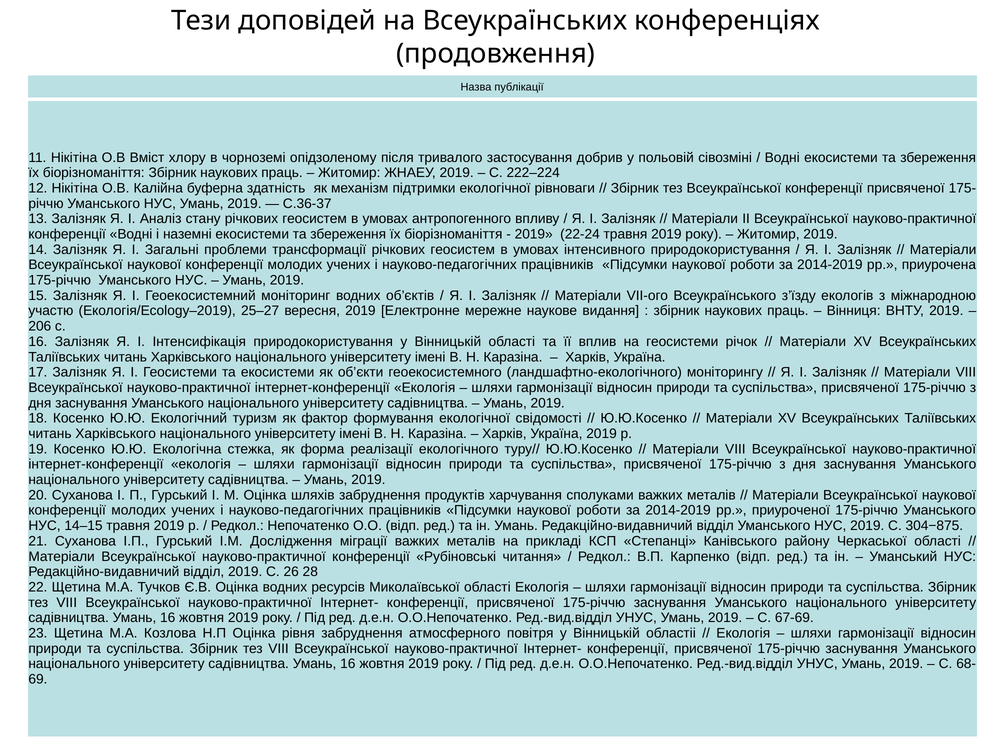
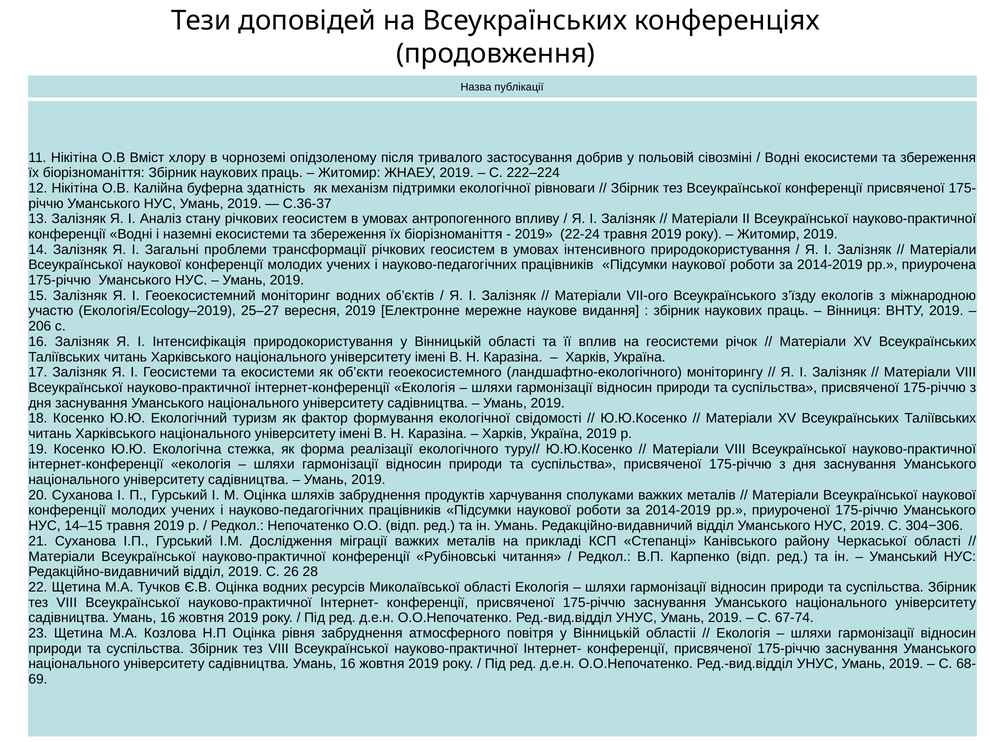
304−875: 304−875 -> 304−306 (934, 526)
67-69: 67-69 -> 67-74 (794, 618)
